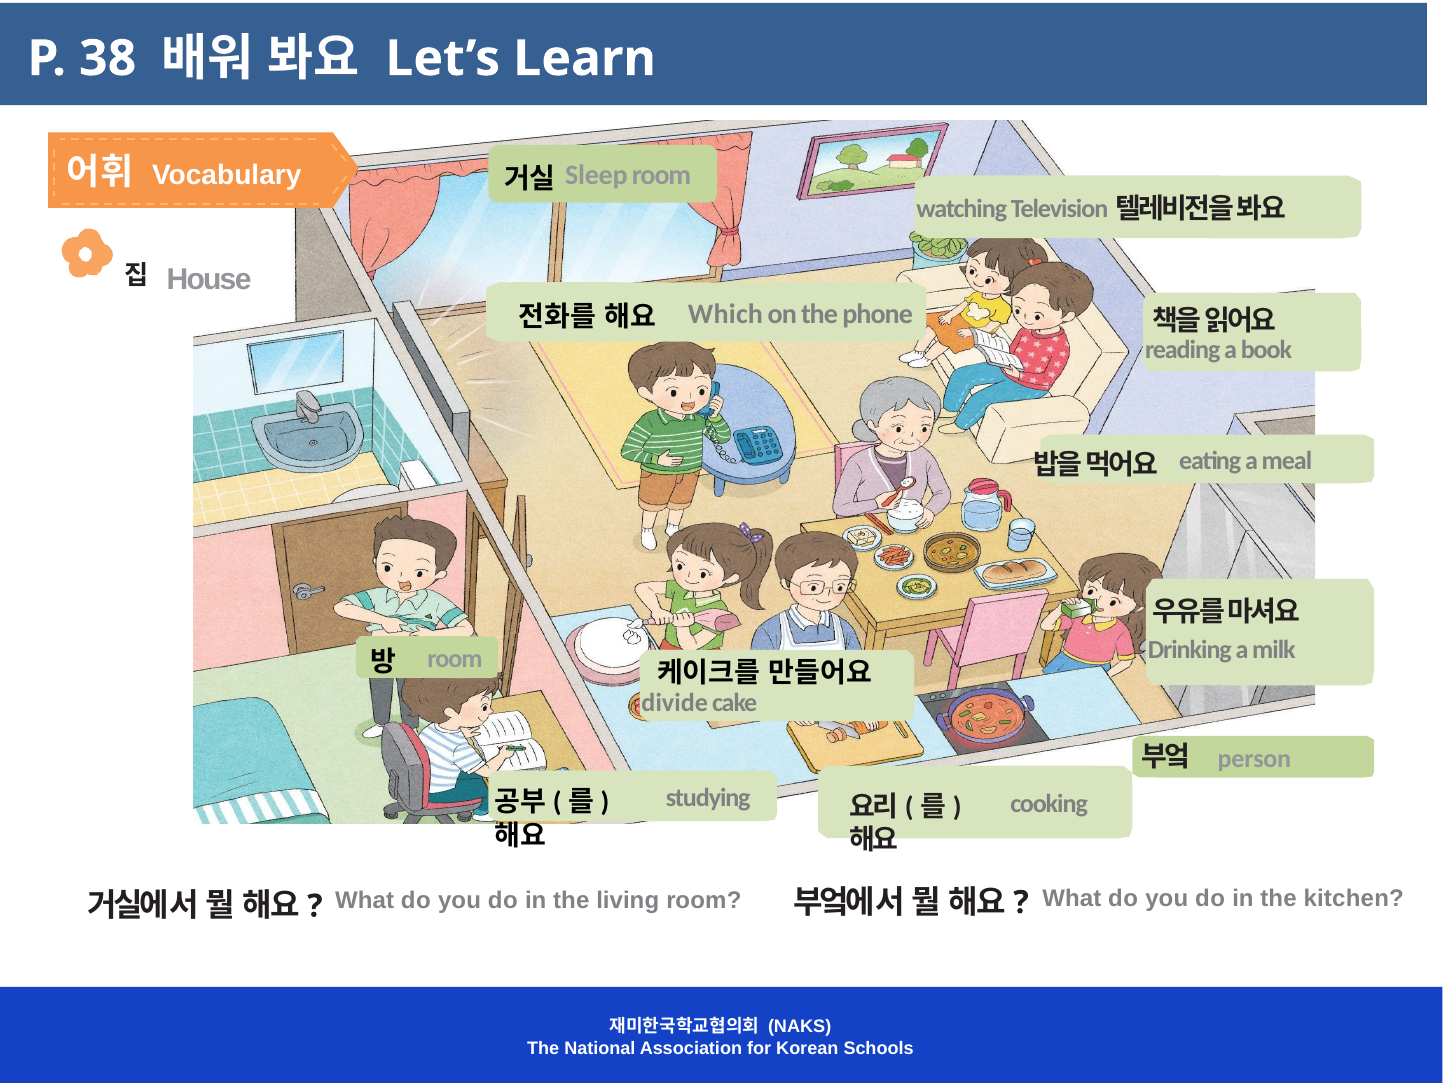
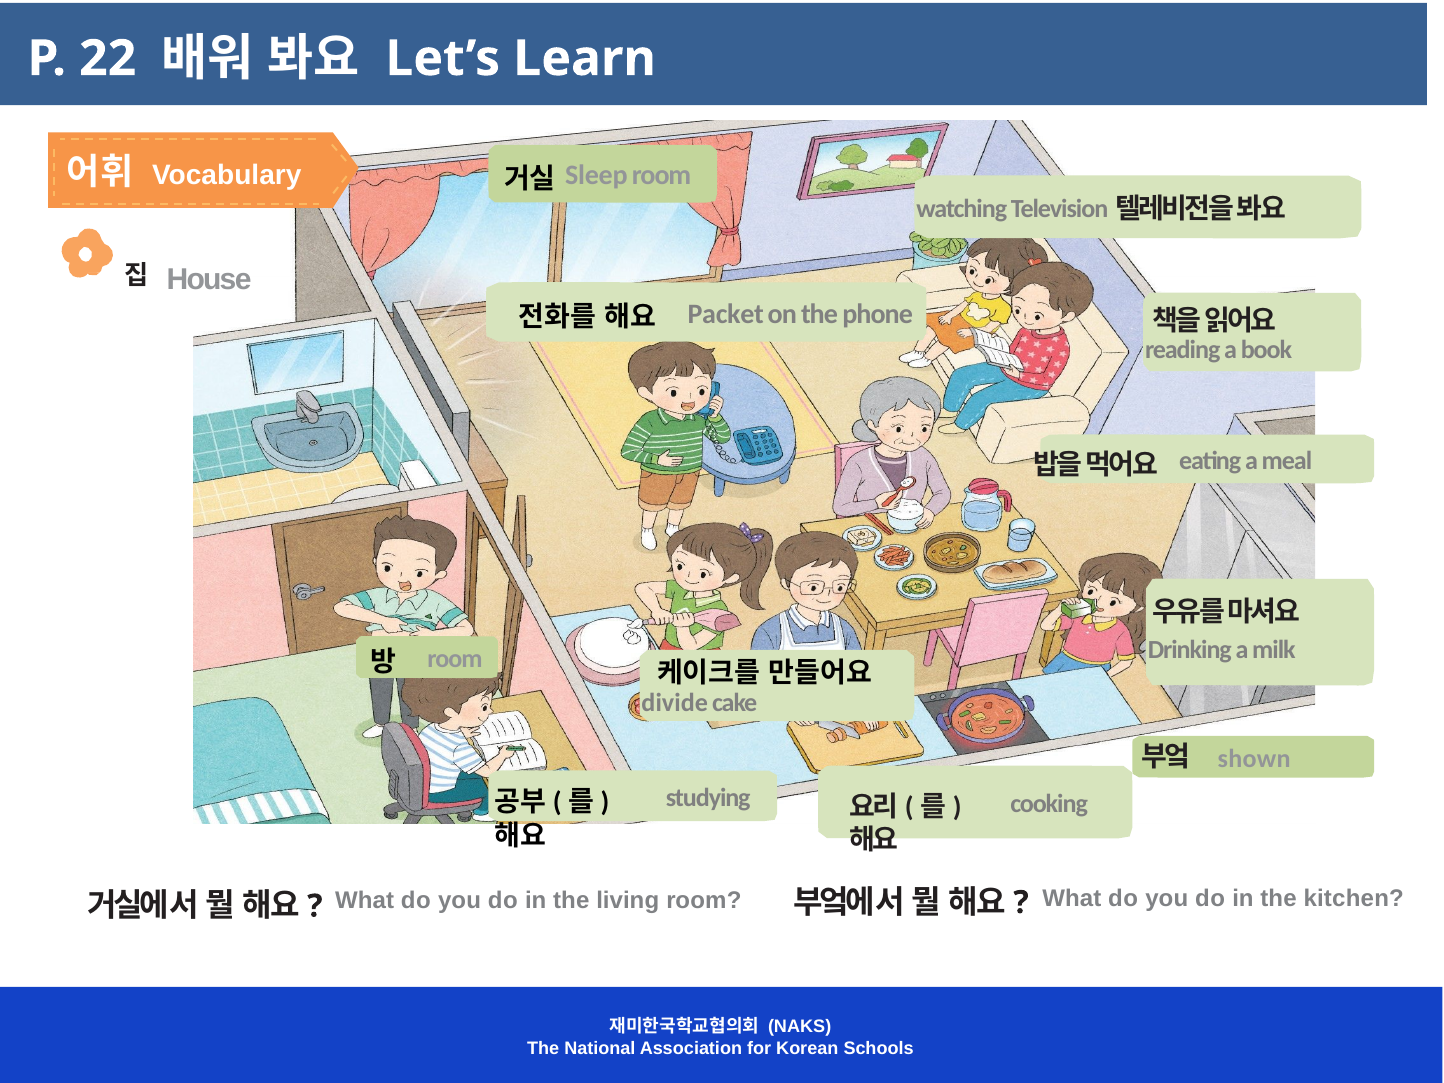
38: 38 -> 22 (108, 59)
Which: Which -> Packet (726, 314)
person: person -> shown (1254, 759)
